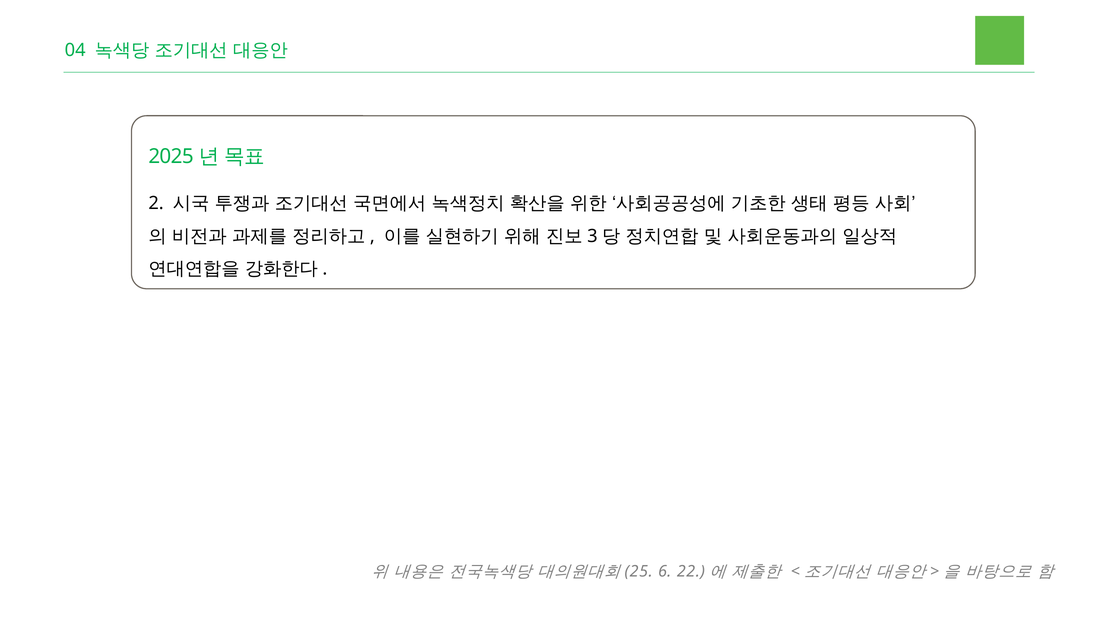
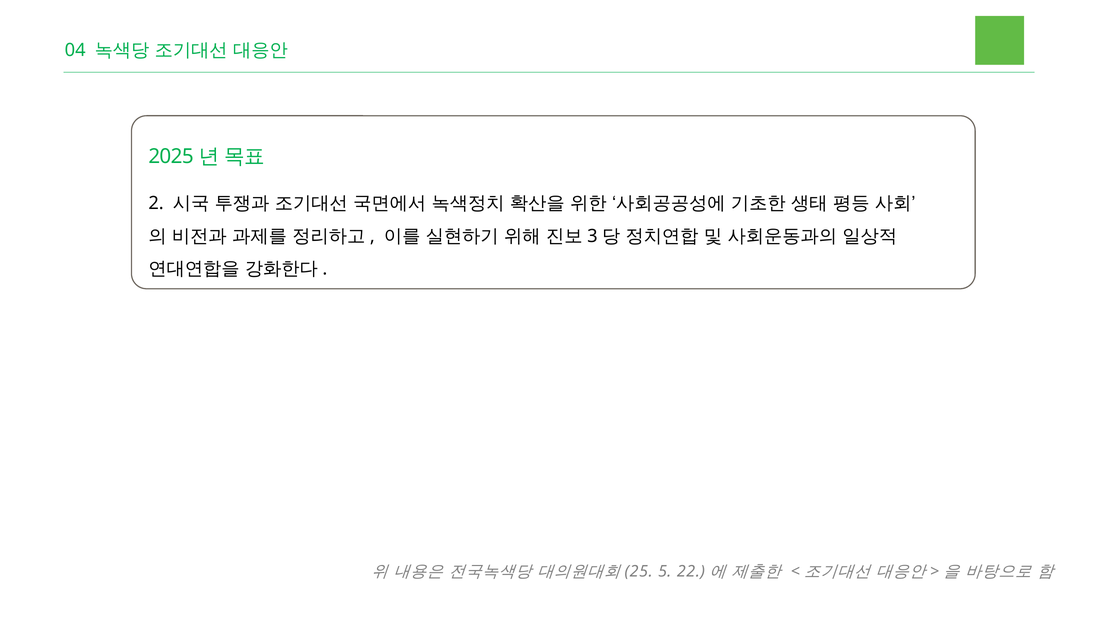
6: 6 -> 5 (665, 571)
